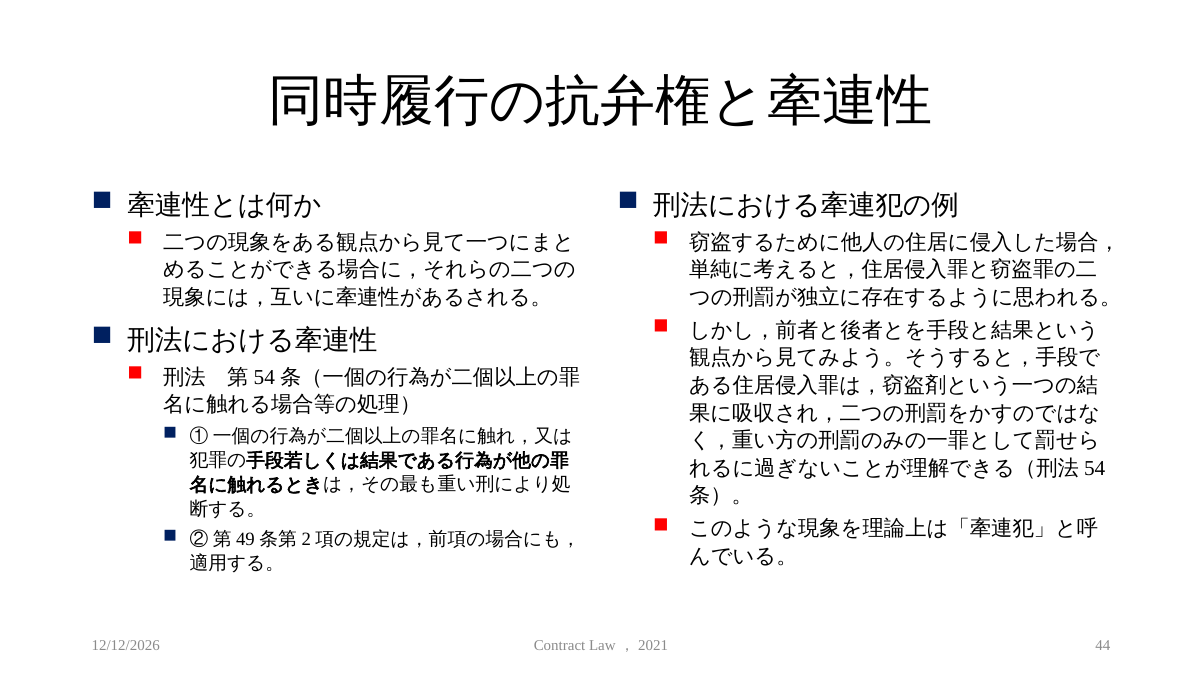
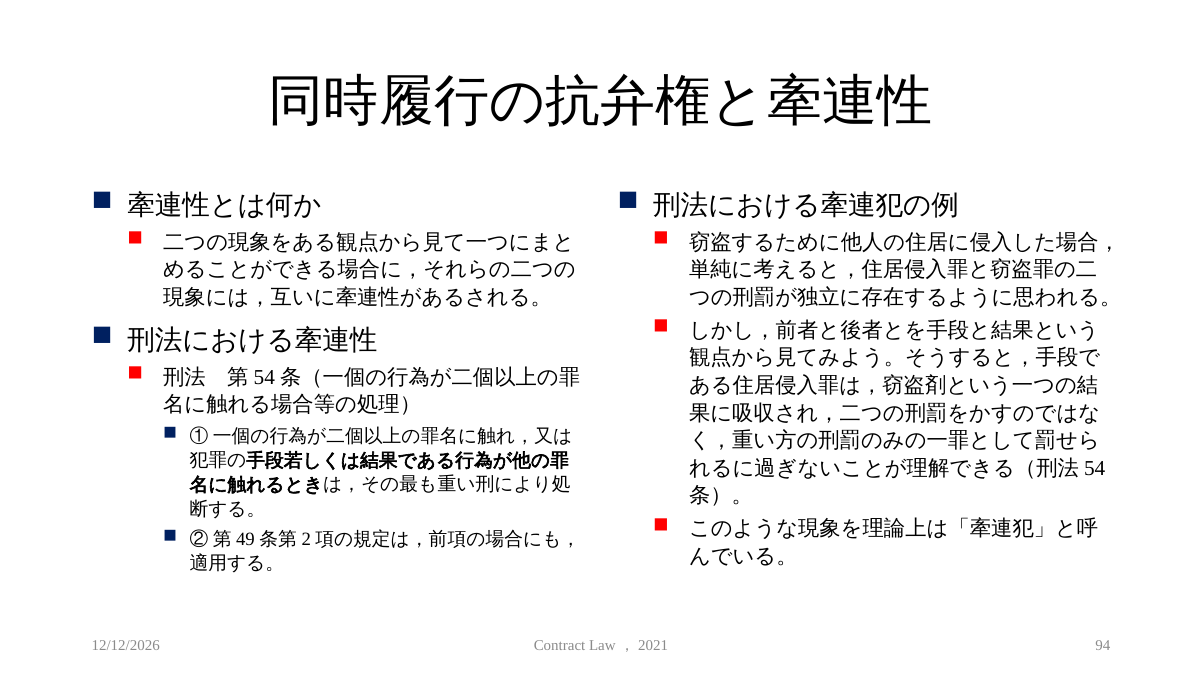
44: 44 -> 94 (1103, 646)
